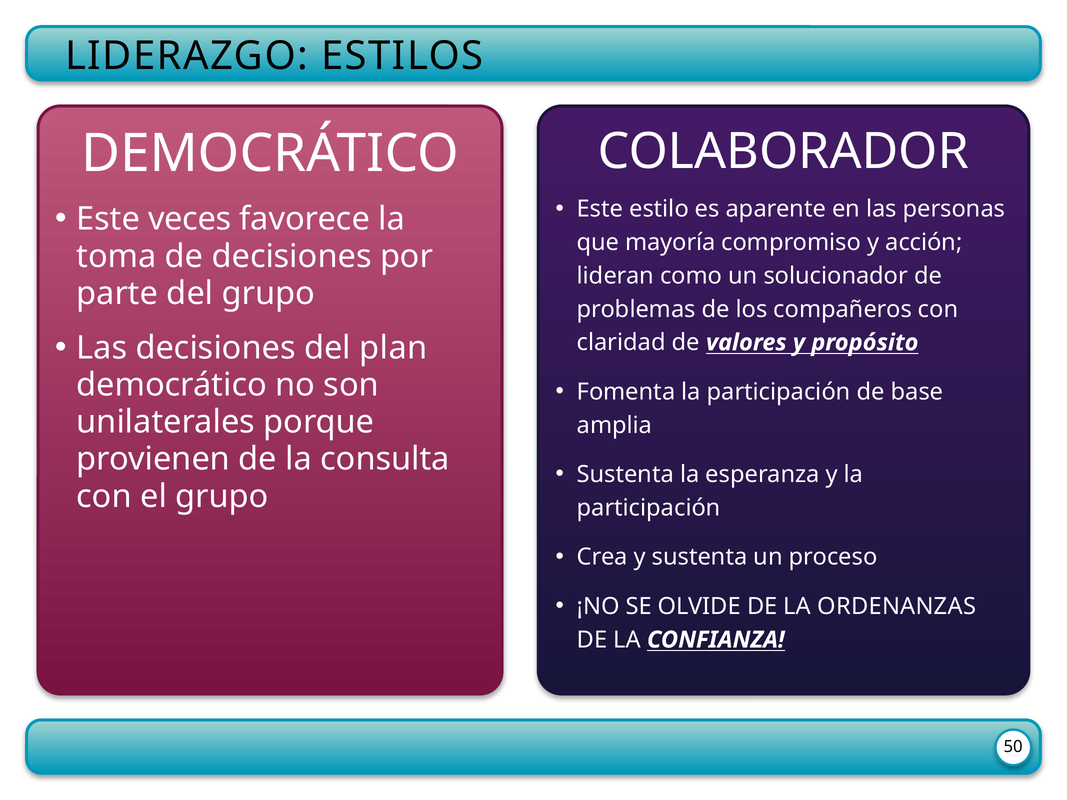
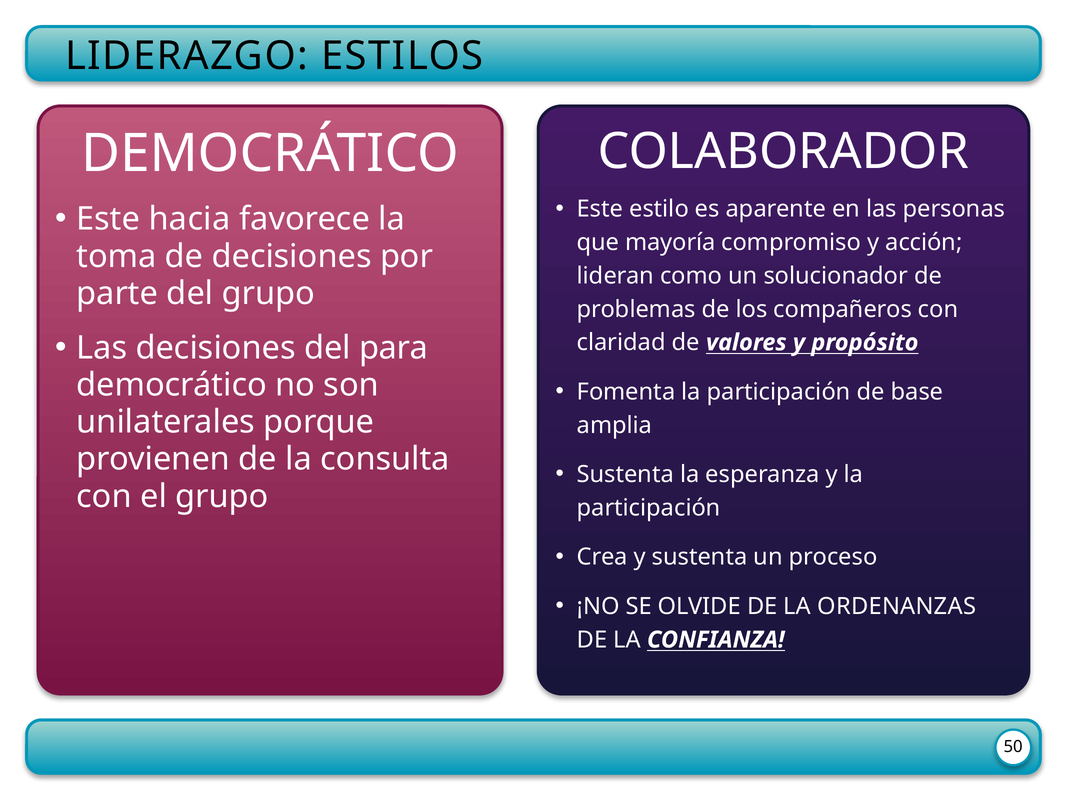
veces: veces -> hacia (190, 219)
plan: plan -> para (394, 348)
